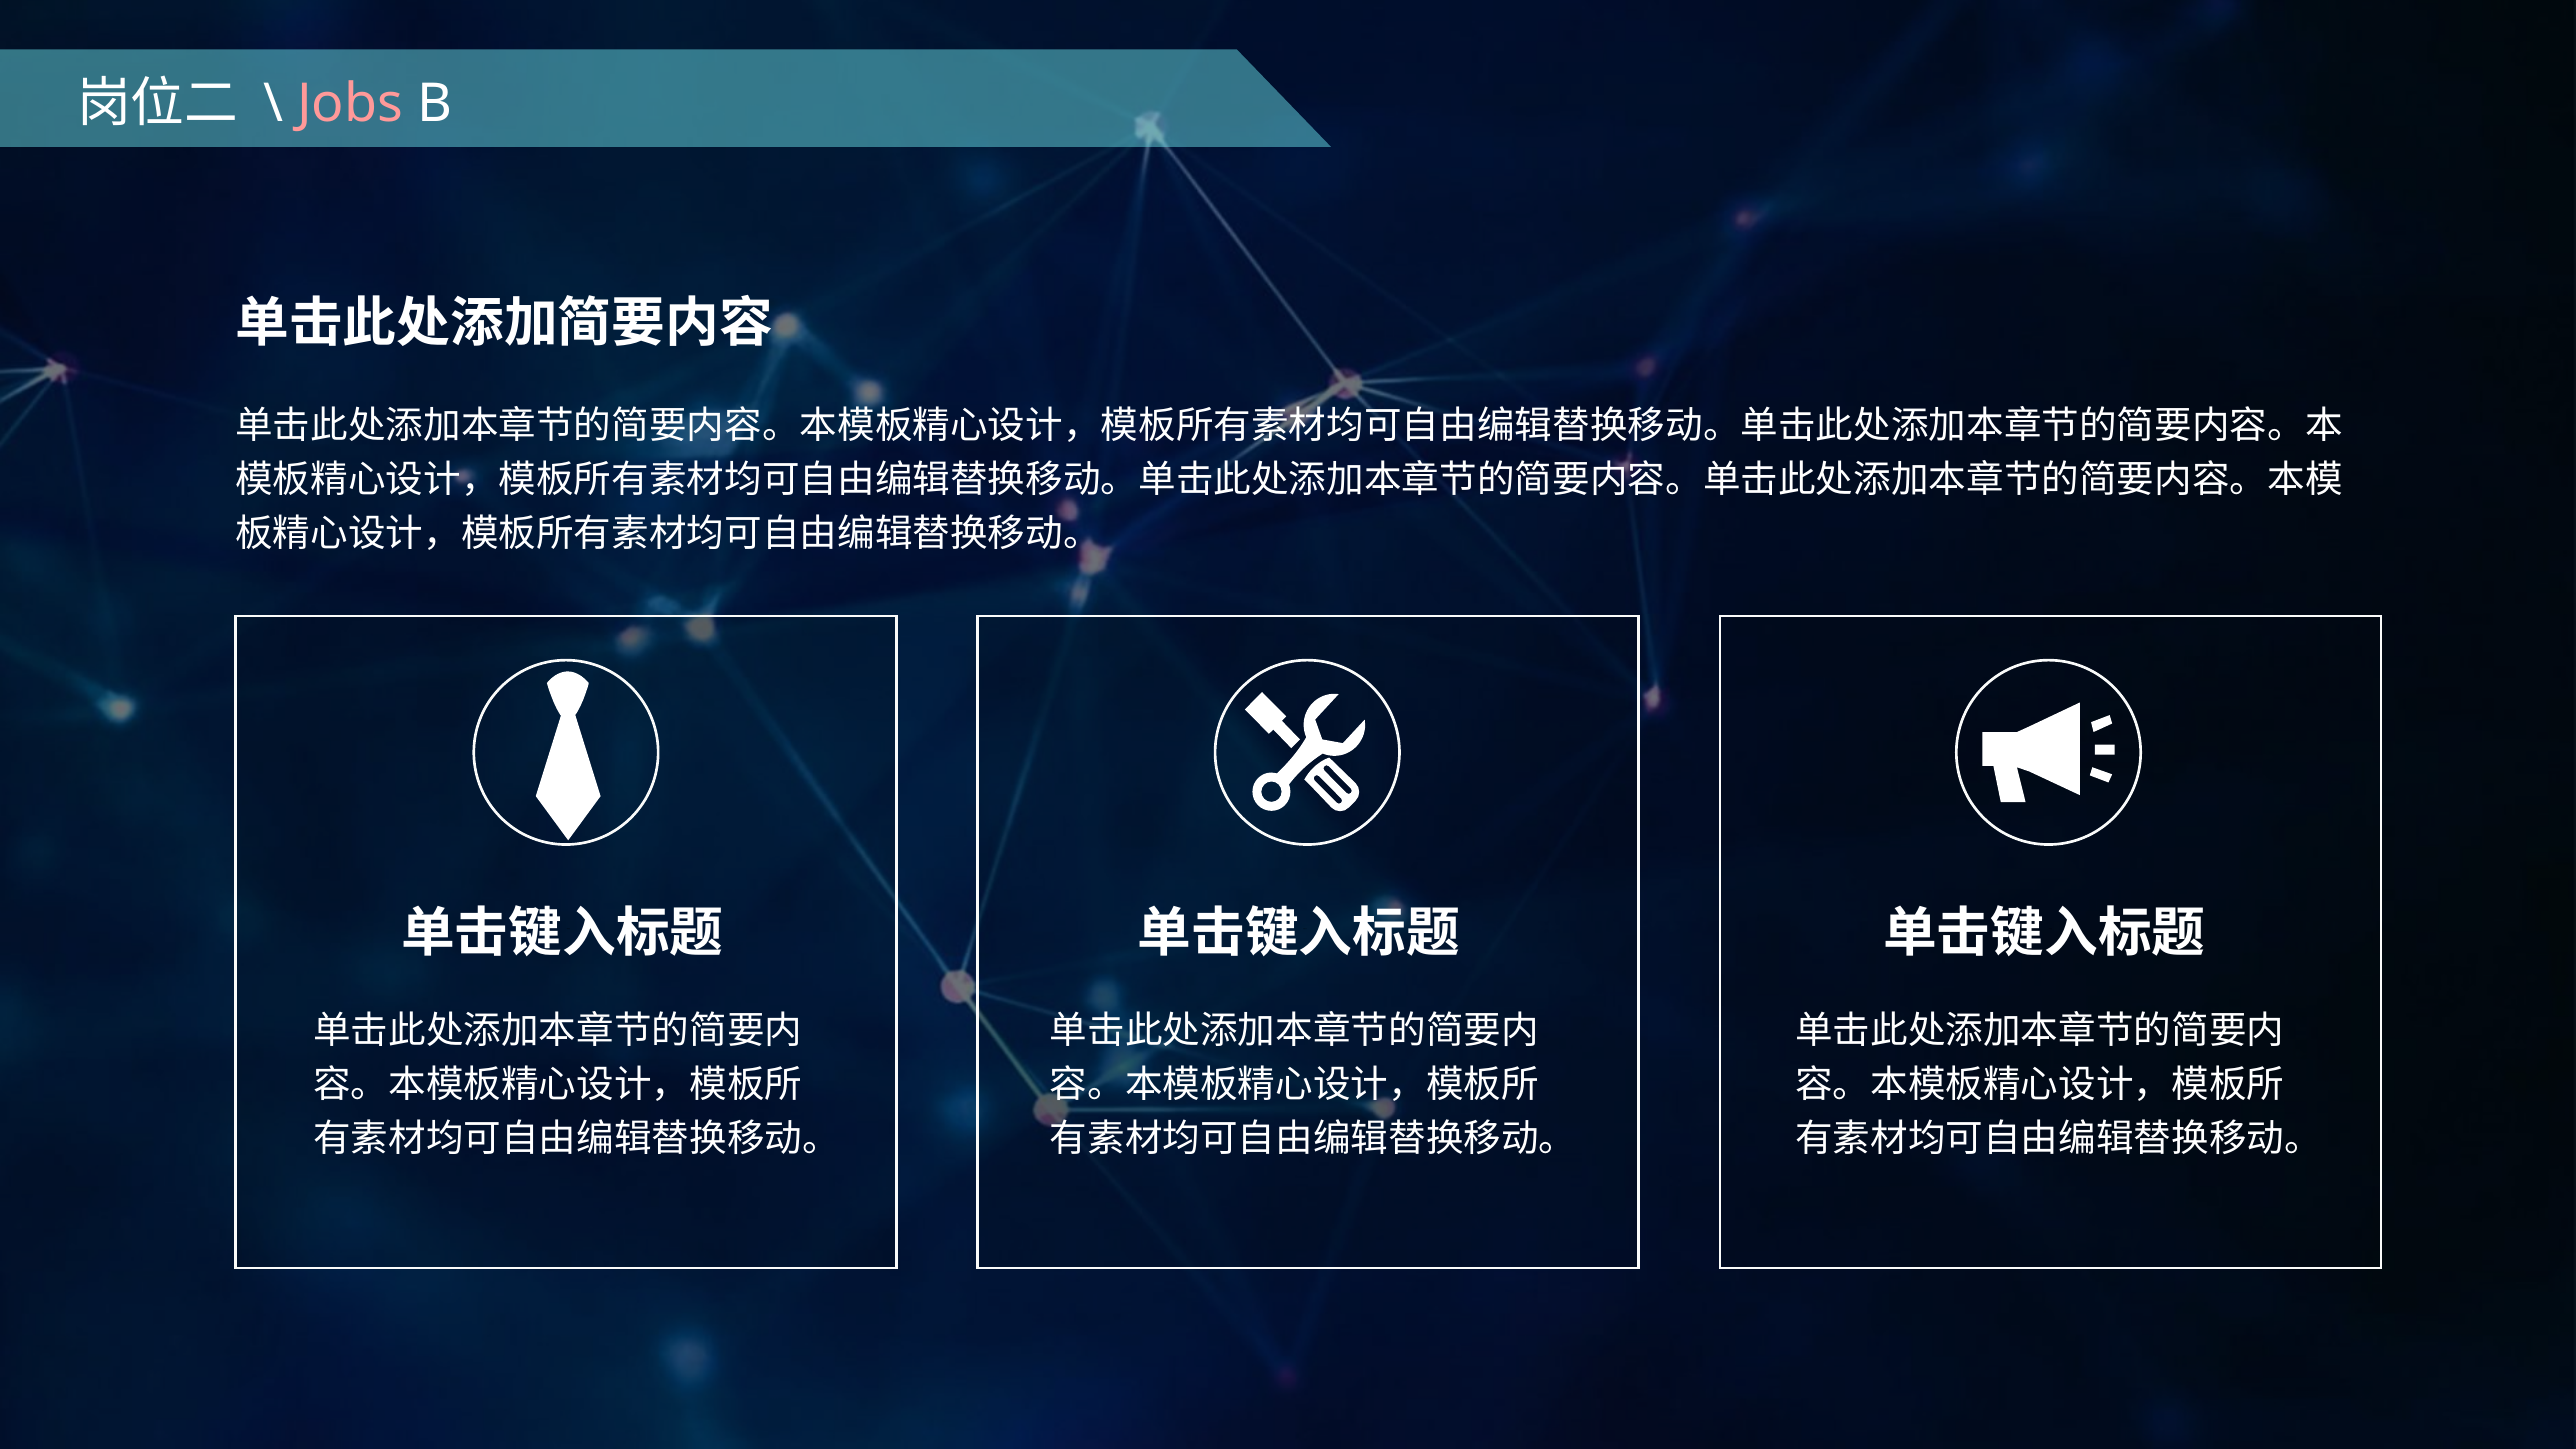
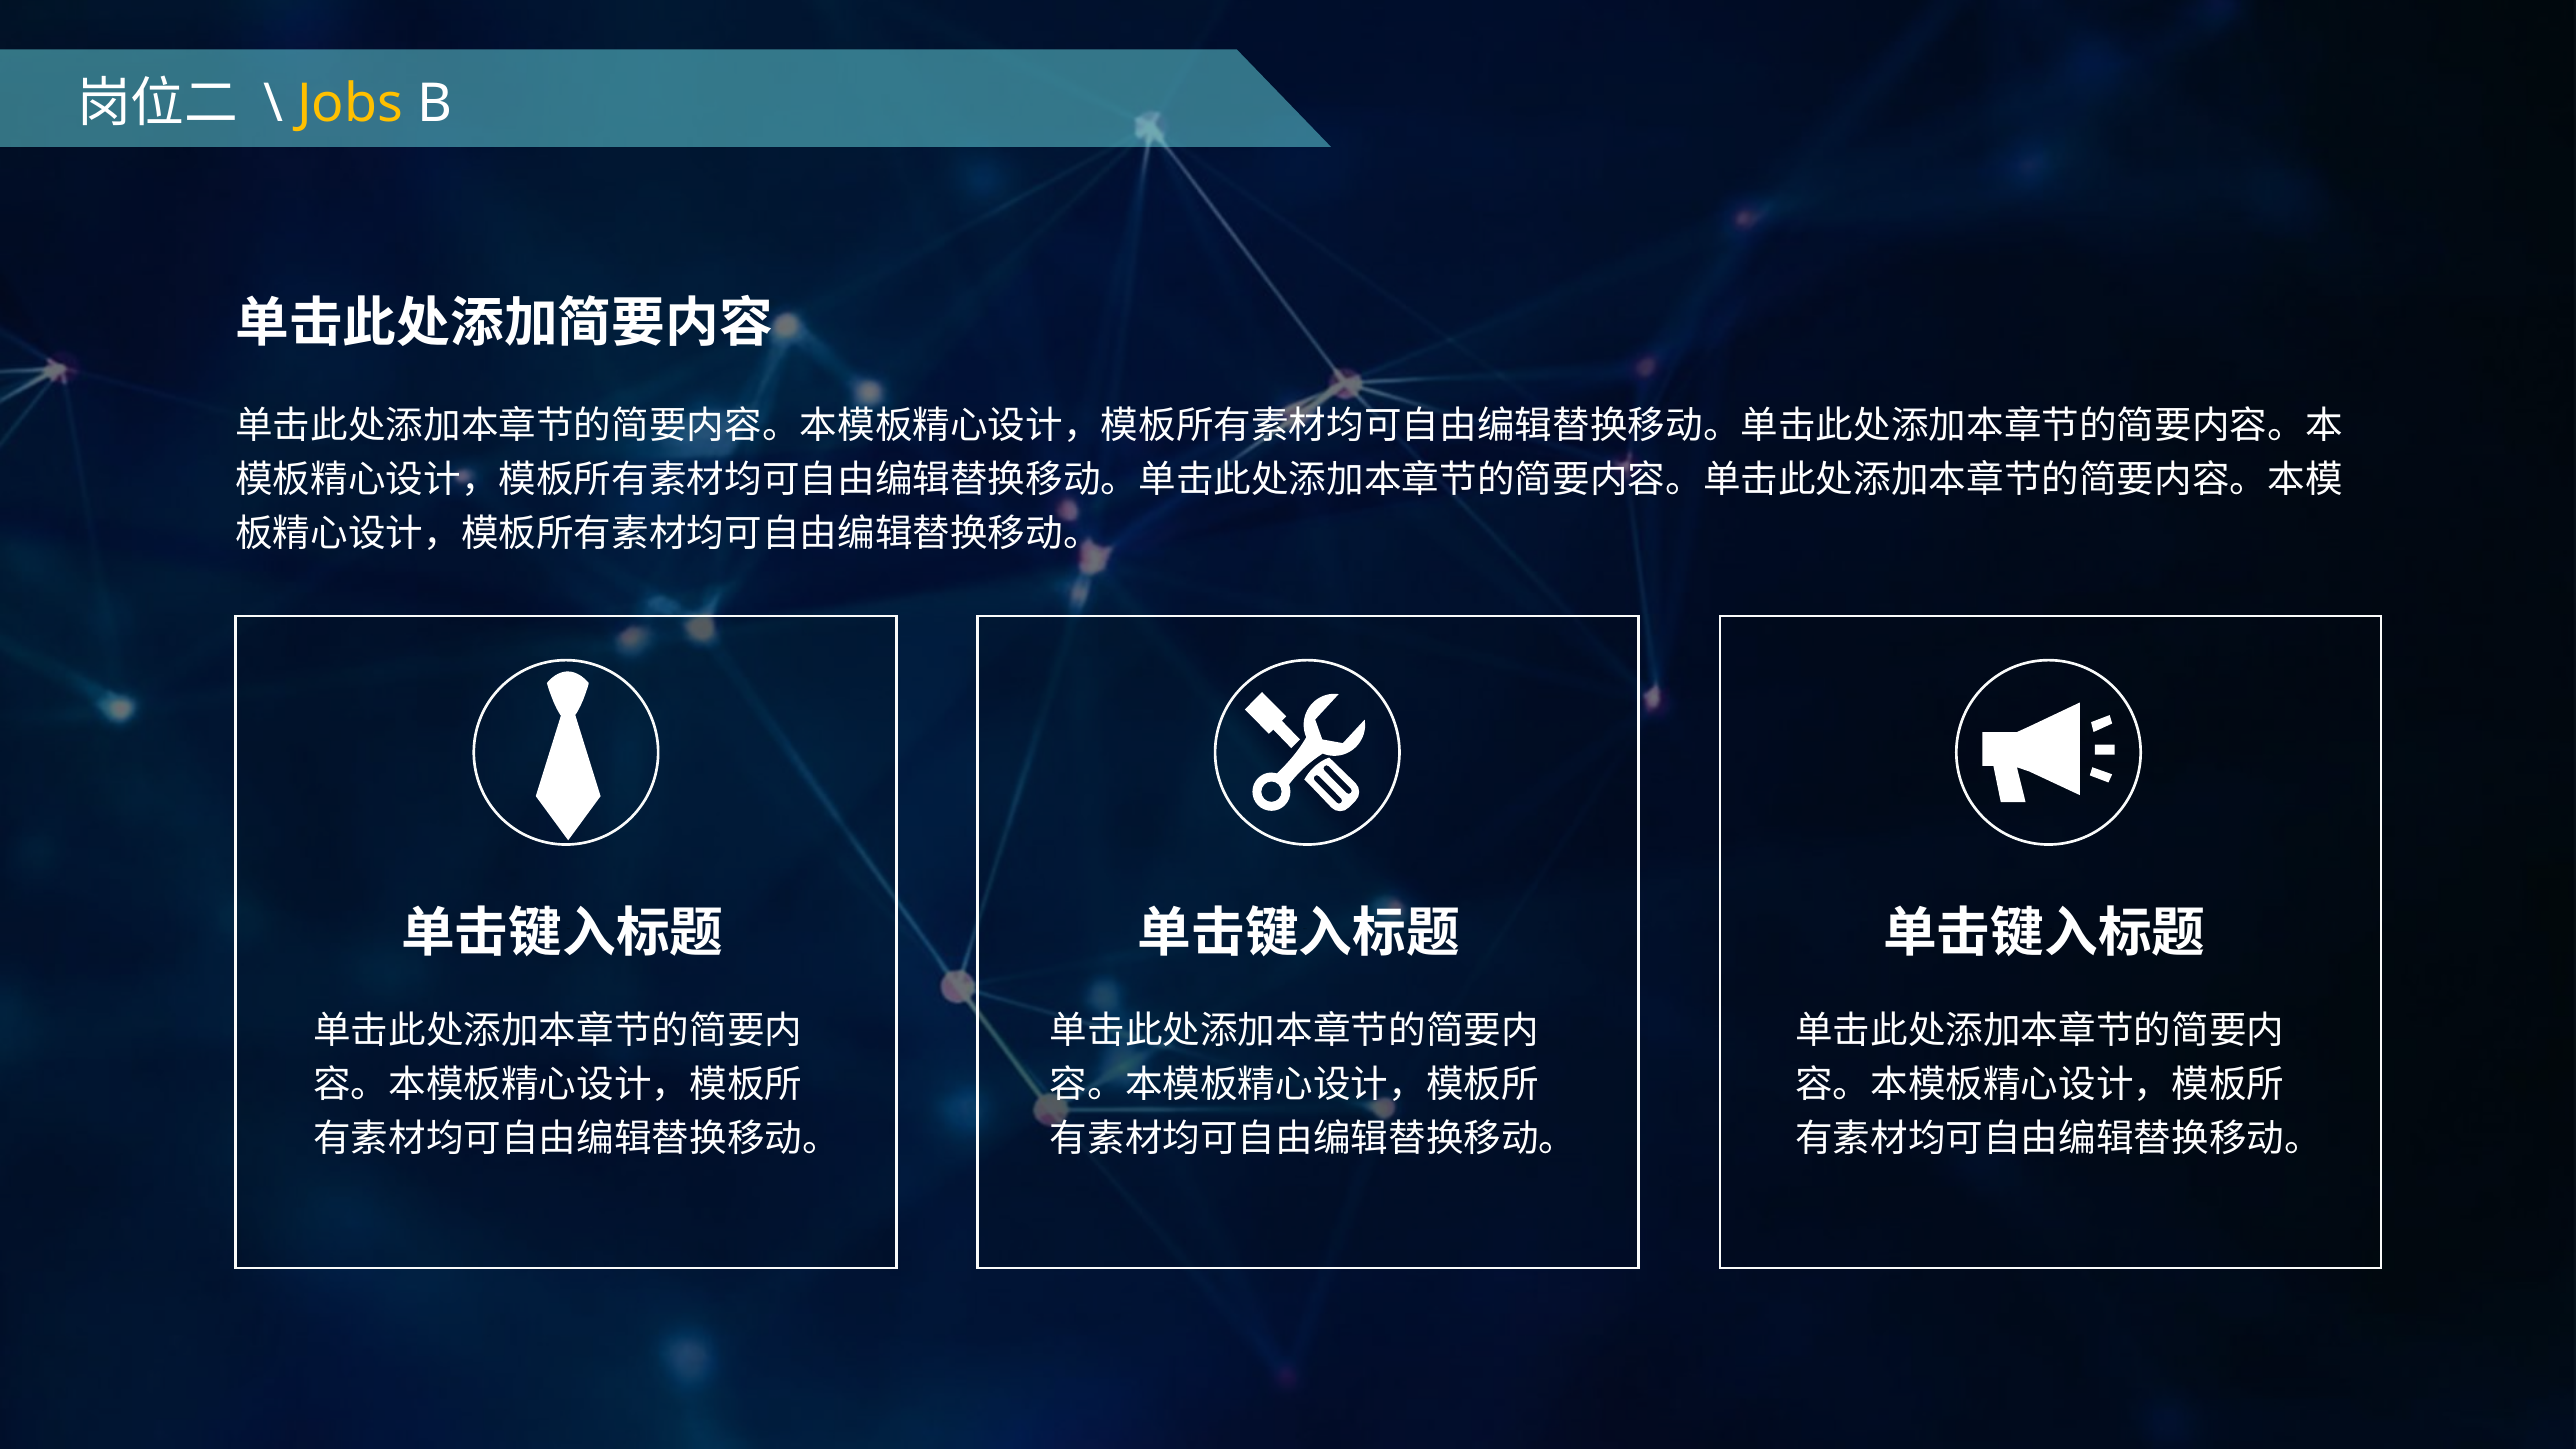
Jobs colour: pink -> yellow (350, 104)
